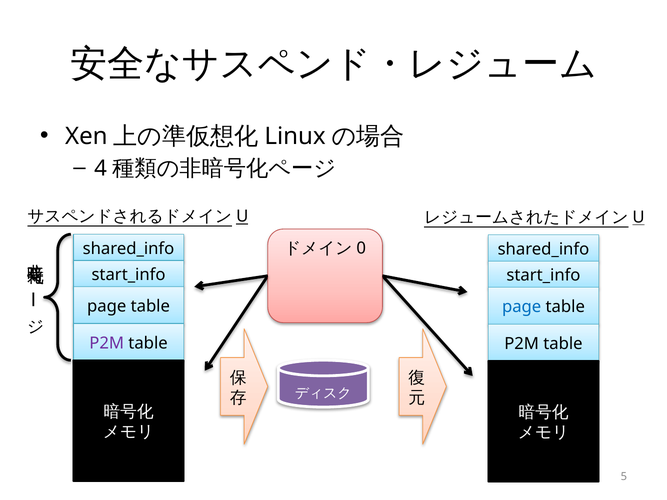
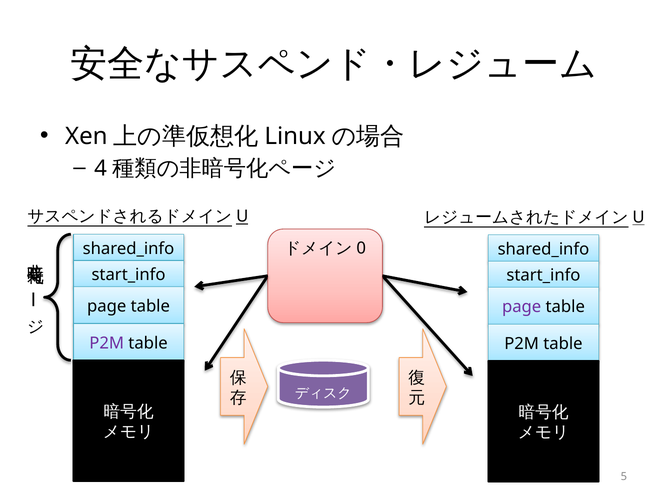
page colour: blue -> purple (522, 307)
